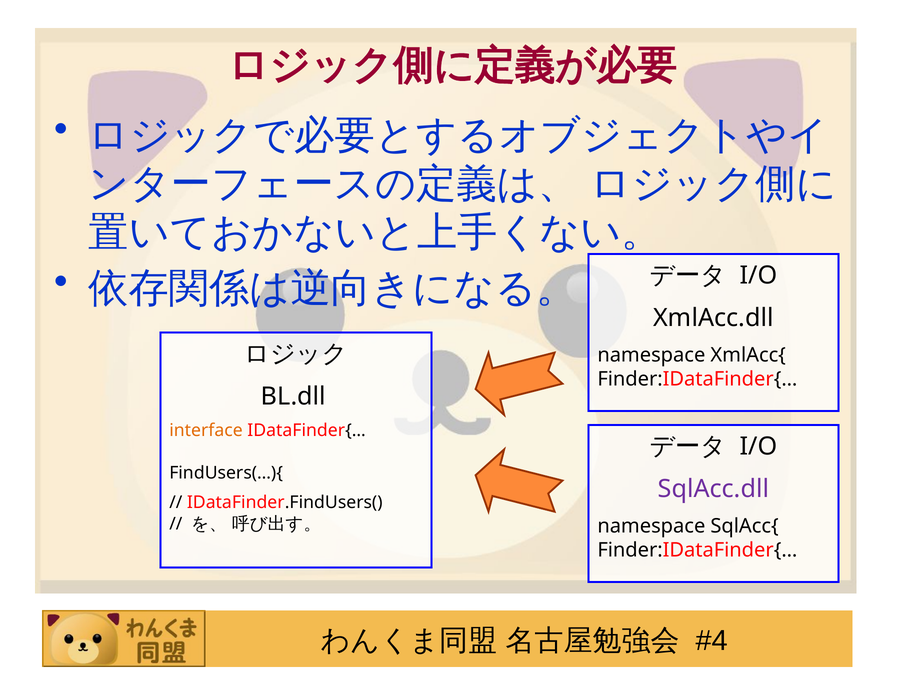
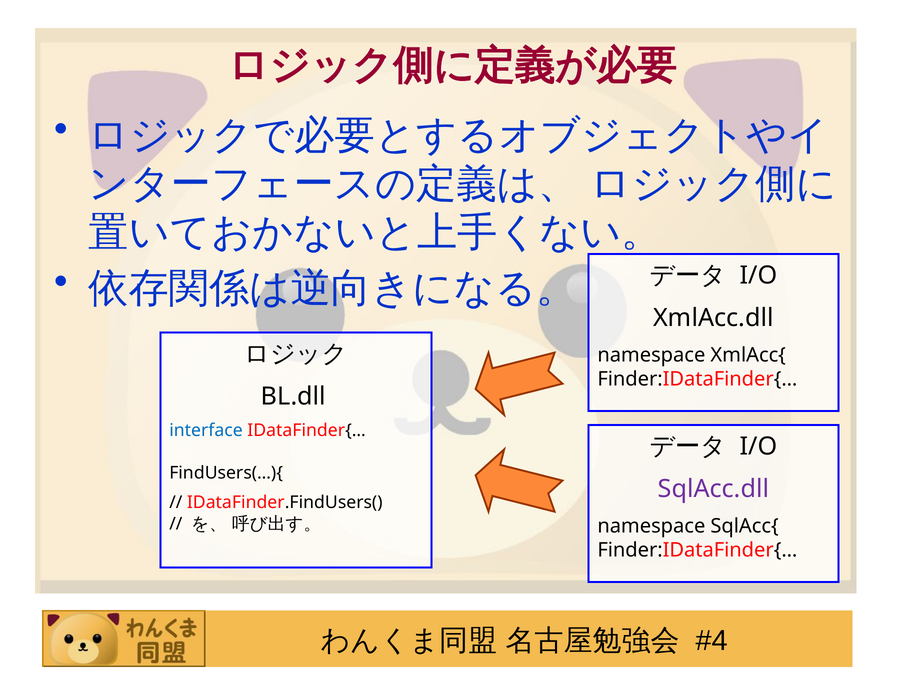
interface colour: orange -> blue (206, 431)
